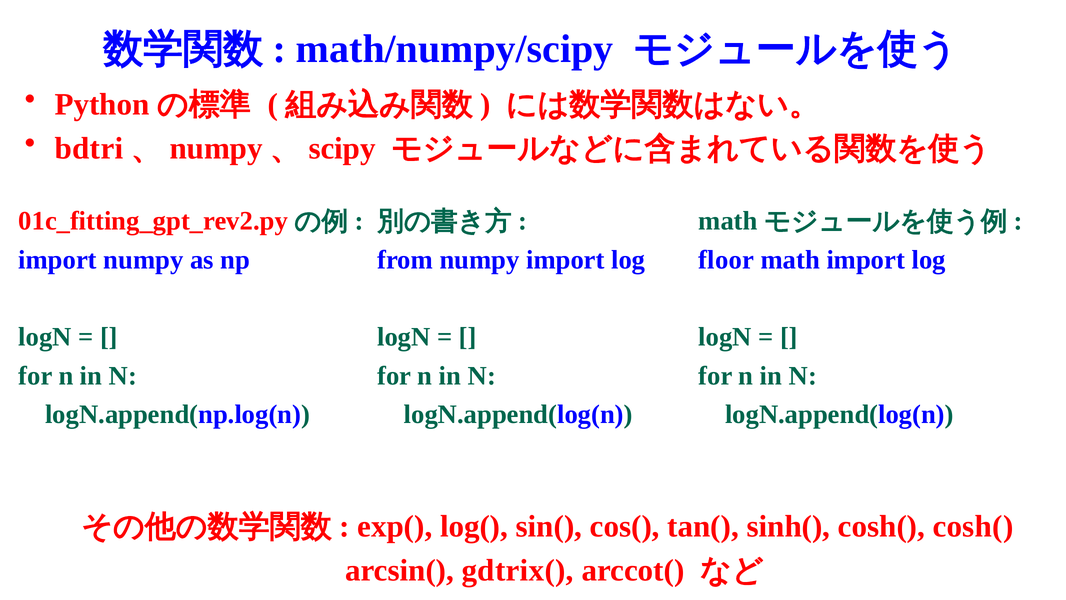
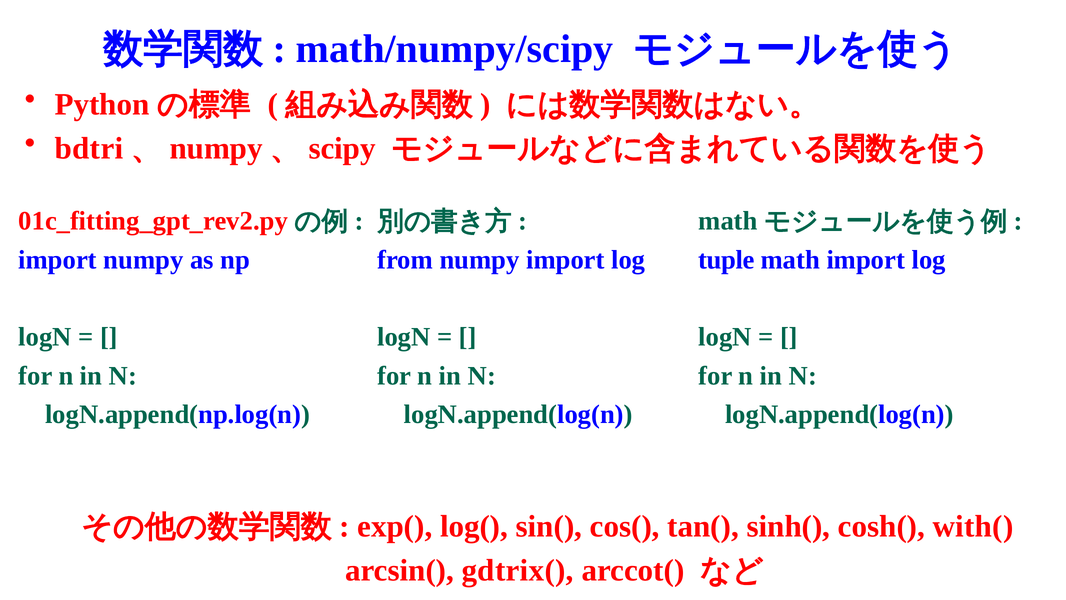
floor: floor -> tuple (726, 260)
cosh( cosh(: cosh( -> with( (973, 526)
